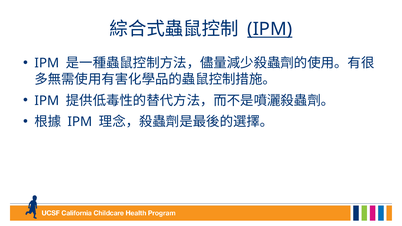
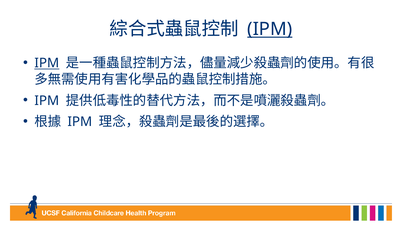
IPM underline: none -> present (47, 63)
